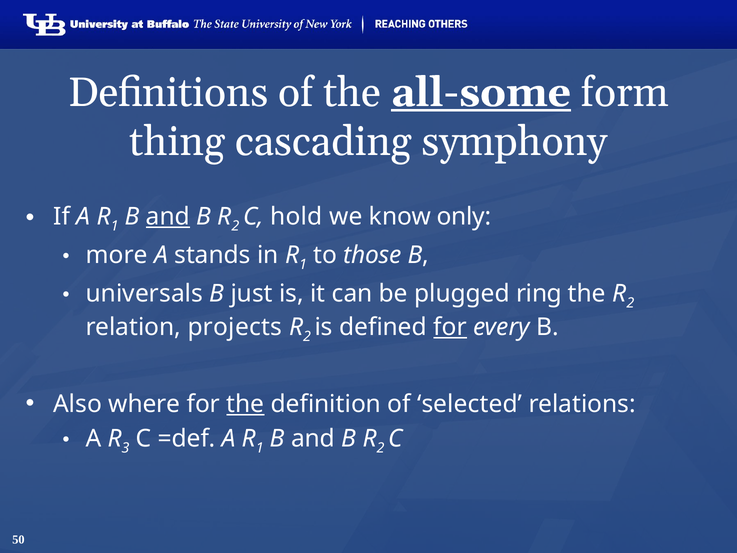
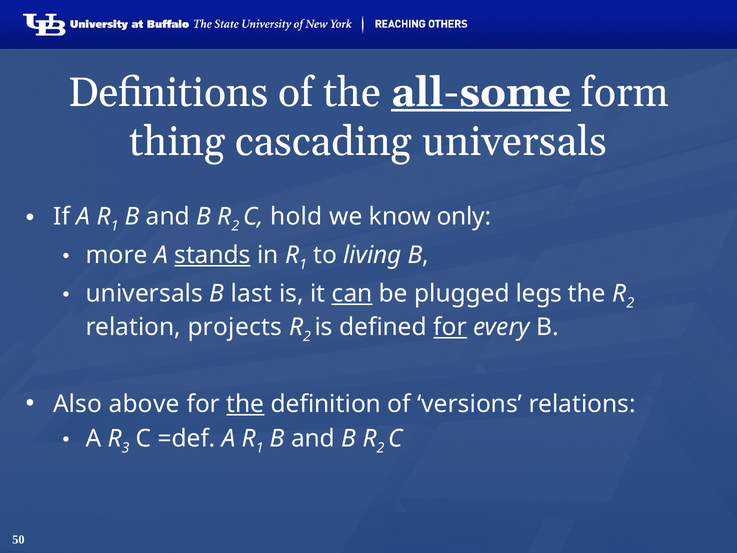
cascading symphony: symphony -> universals (514, 142)
and underline: present -> none (168, 217)
stands underline: none -> present (213, 255)
those: those -> living (372, 255)
just: just -> last (252, 294)
can underline: none -> present (352, 294)
ring: ring -> legs (539, 294)
where: where -> above (144, 404)
selected: selected -> versions (470, 404)
